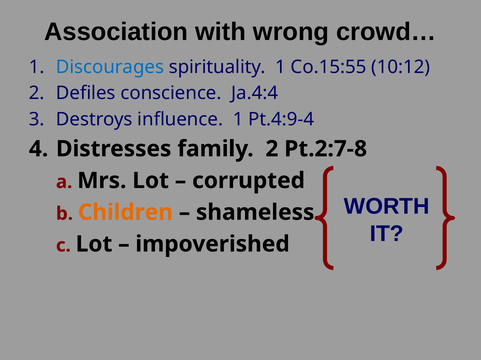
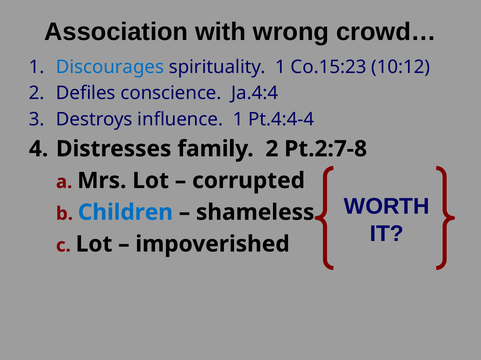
Co.15:55: Co.15:55 -> Co.15:23 (329, 67)
Pt.4:9-4: Pt.4:9-4 -> Pt.4:4-4 (281, 119)
Children colour: orange -> blue (125, 213)
